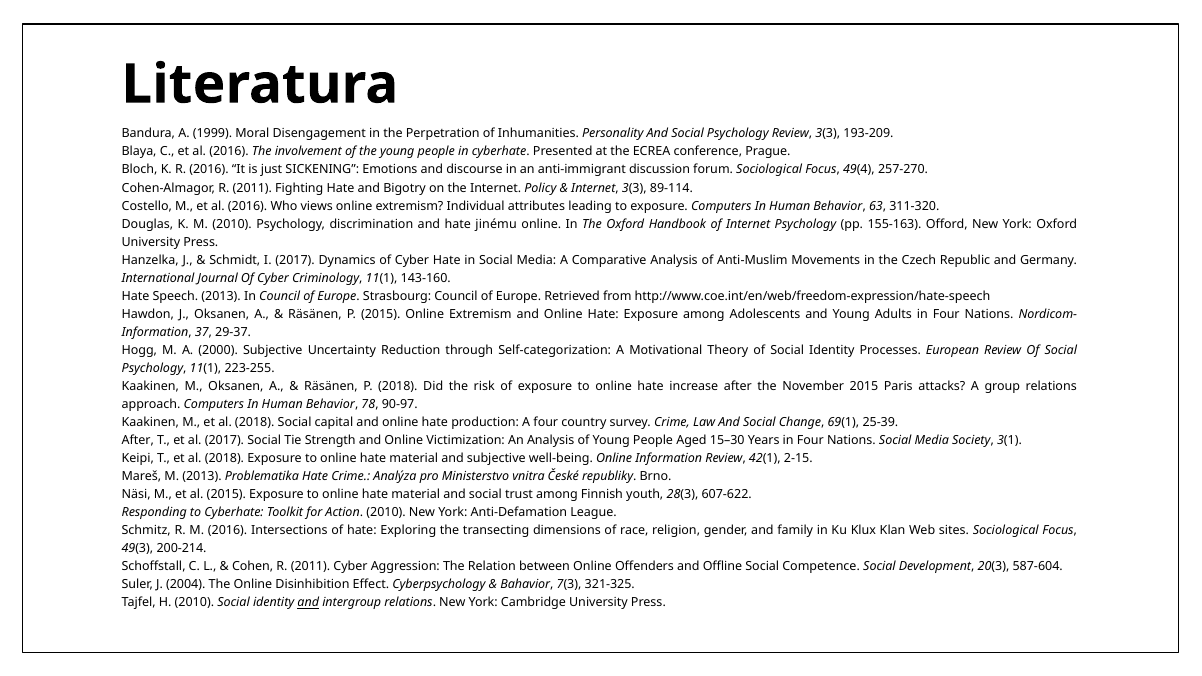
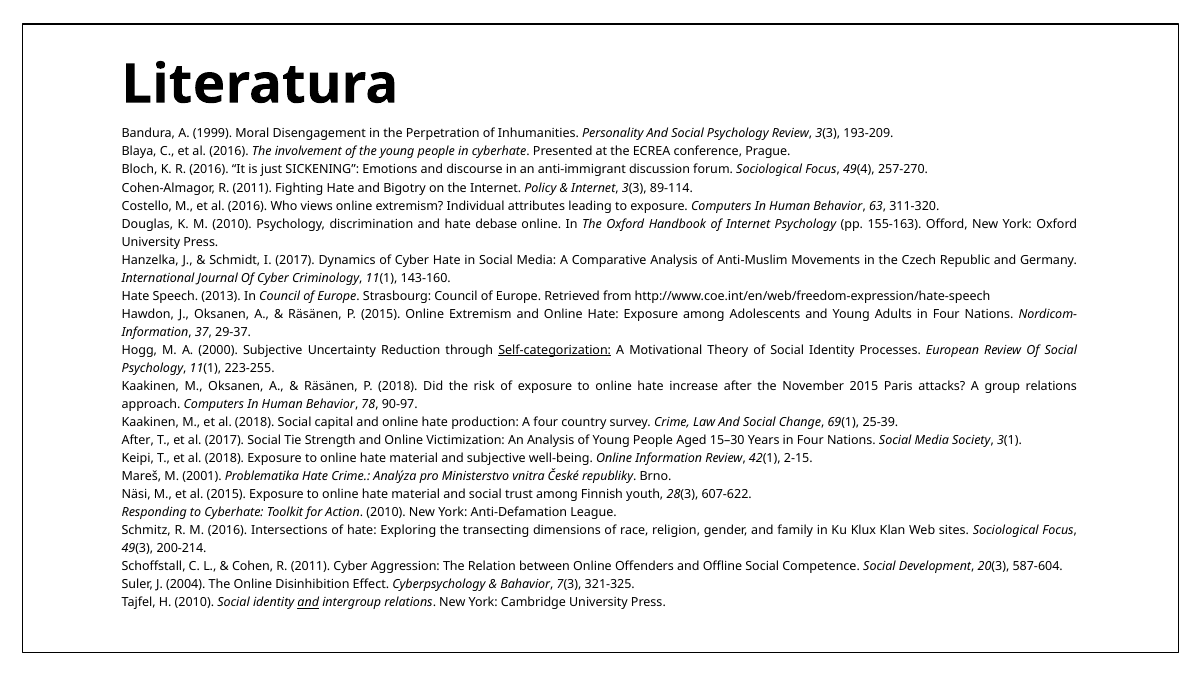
jinému: jinému -> debase (496, 224)
Self-categorization underline: none -> present (555, 350)
M 2013: 2013 -> 2001 (202, 476)
